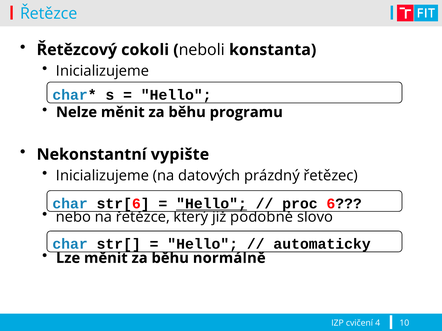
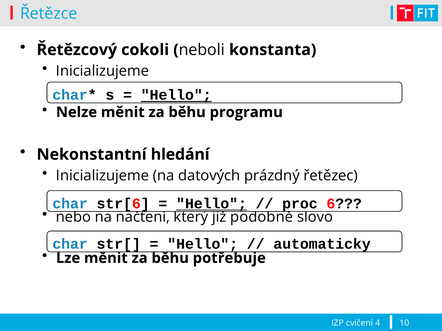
Hello underline: none -> present (176, 95)
vypište: vypište -> hledání (180, 155)
na řetězce: řetězce -> načtení (143, 217)
normálně: normálně -> potřebuje (229, 258)
